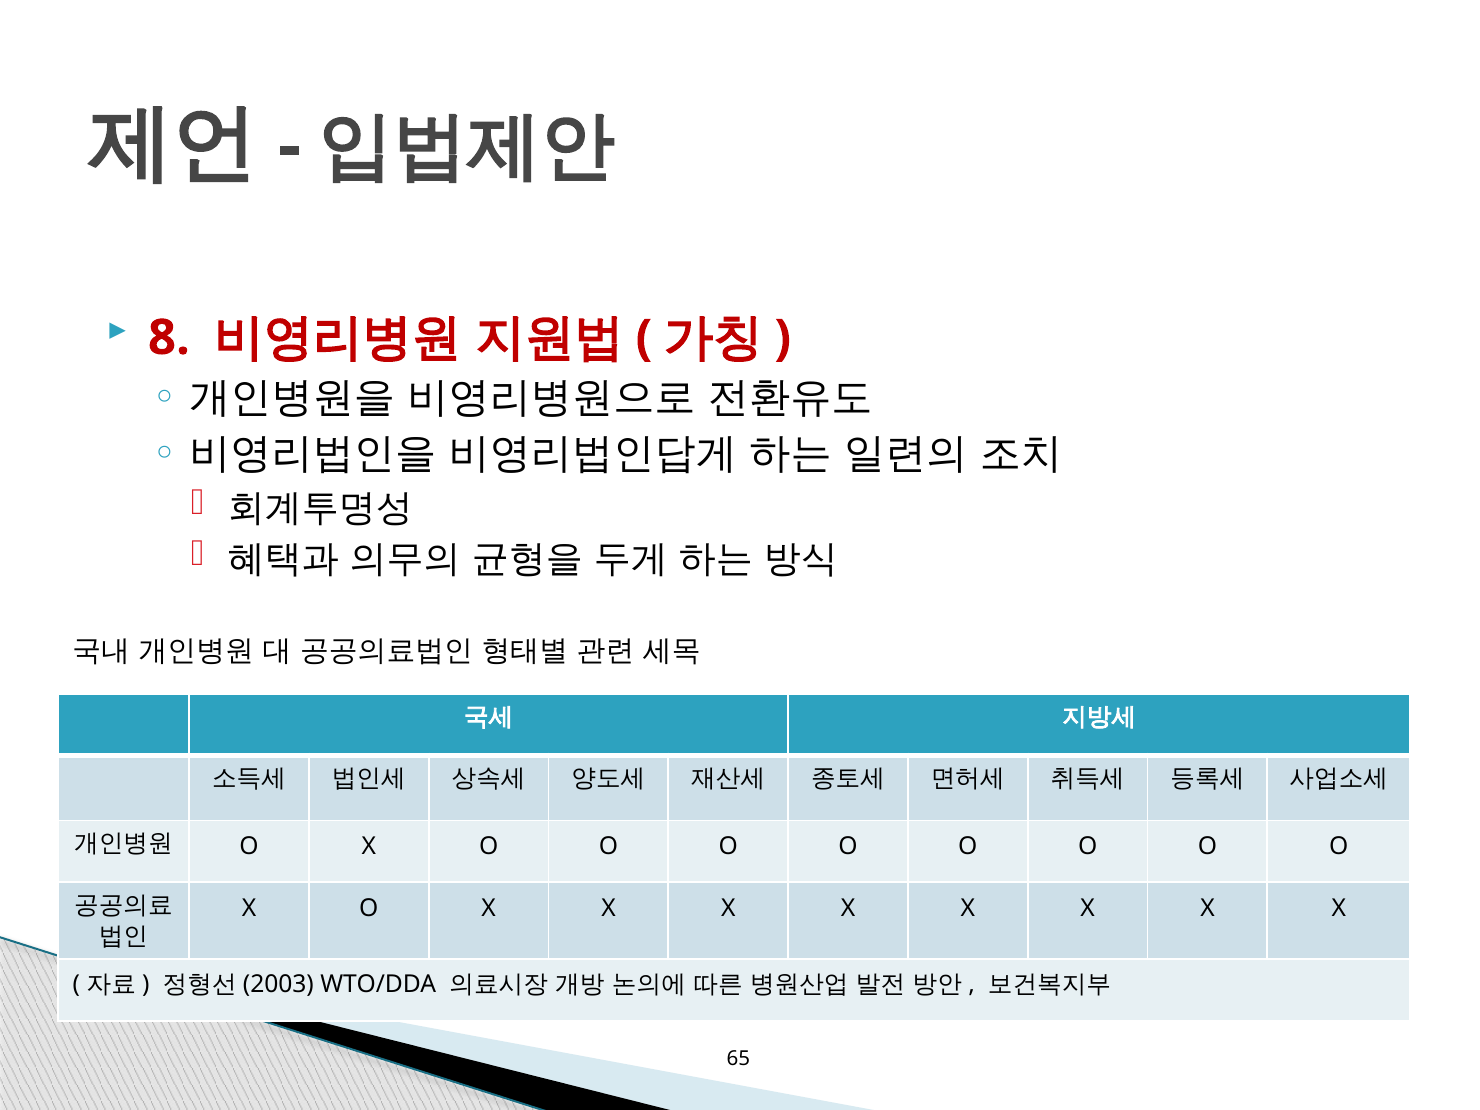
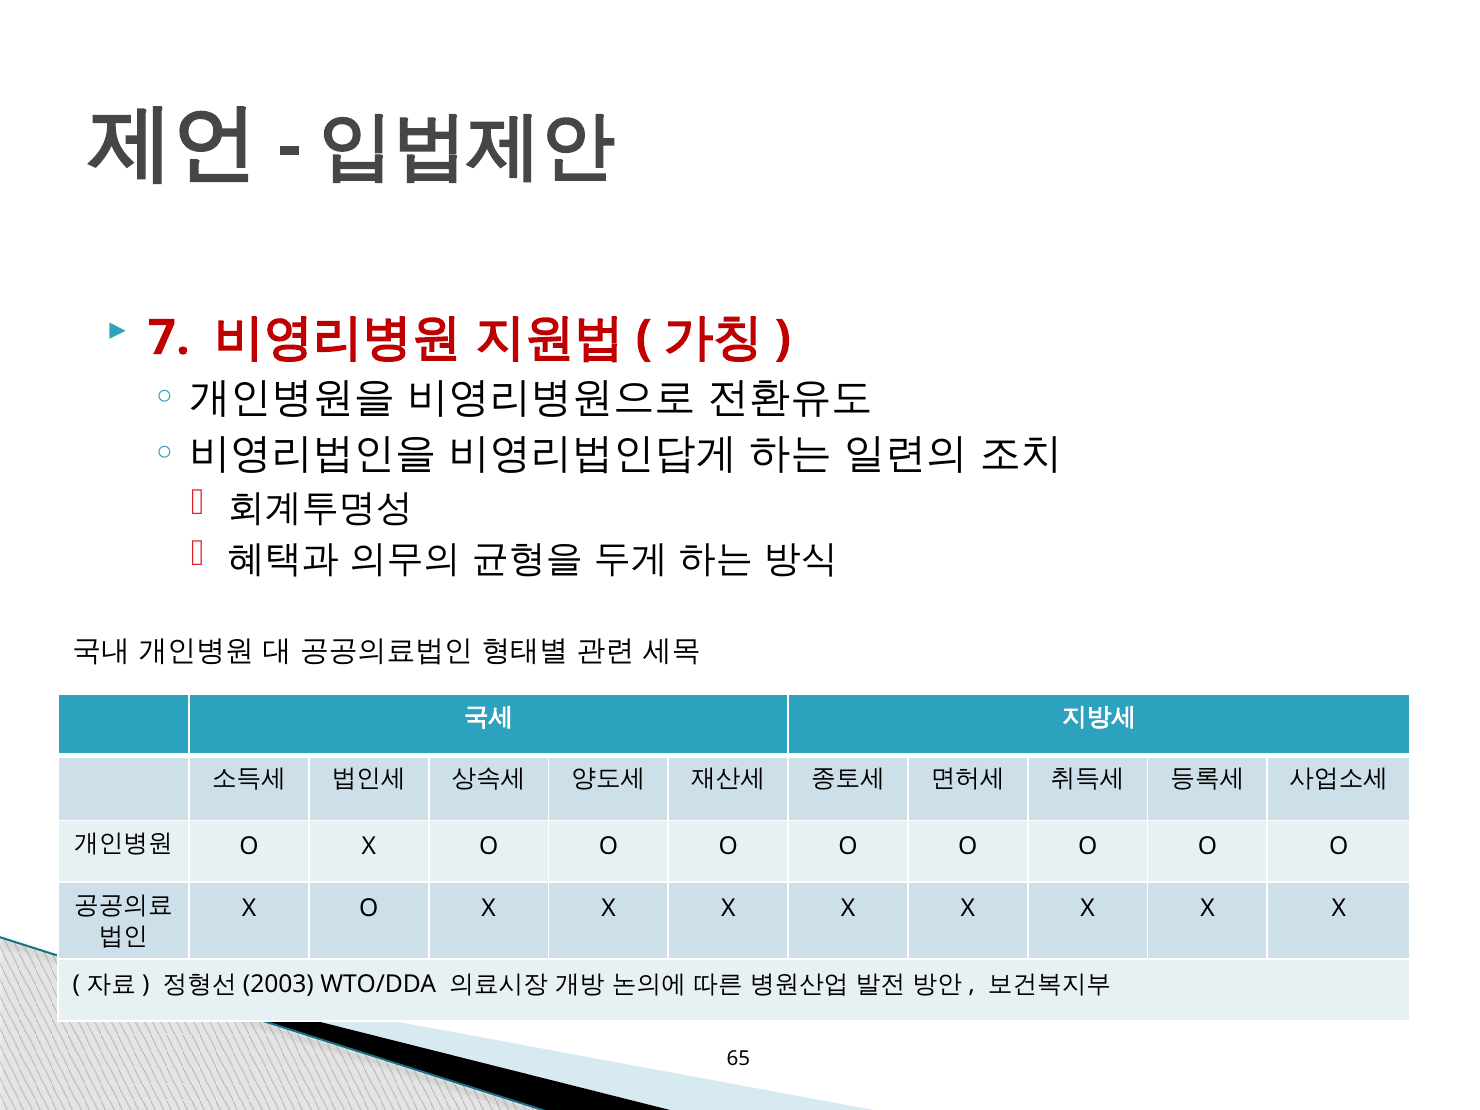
8: 8 -> 7 (169, 338)
